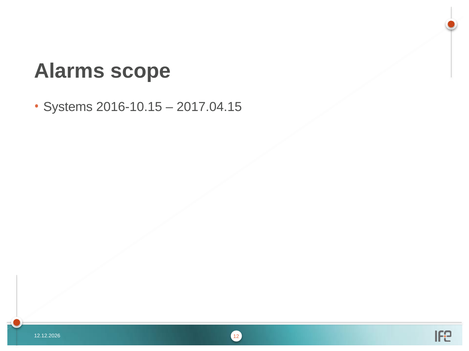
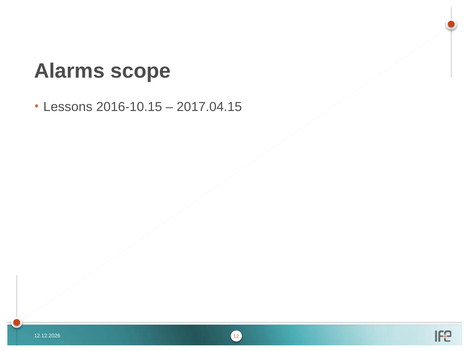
Systems: Systems -> Lessons (68, 107)
